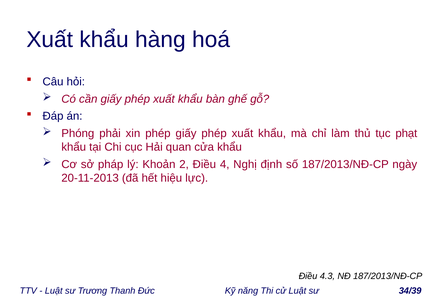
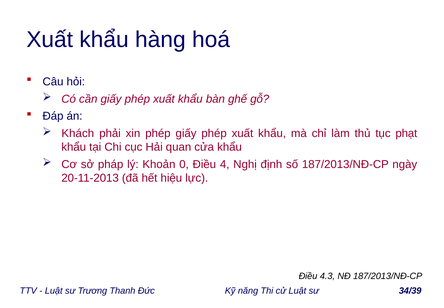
Phóng: Phóng -> Khách (78, 133)
2: 2 -> 0 (184, 164)
